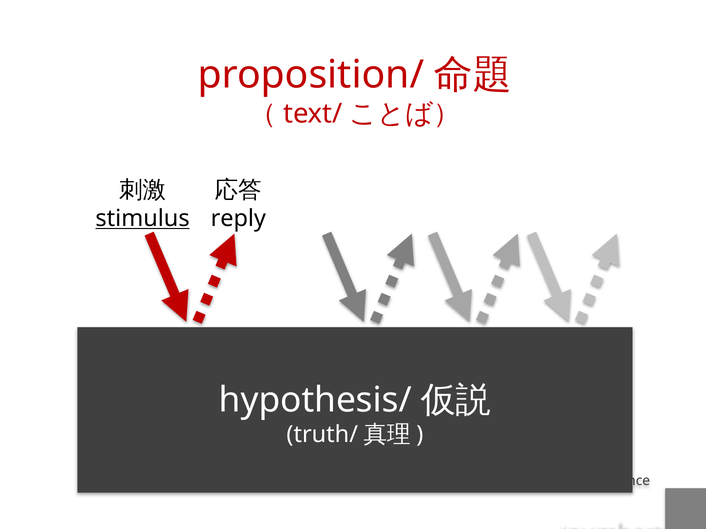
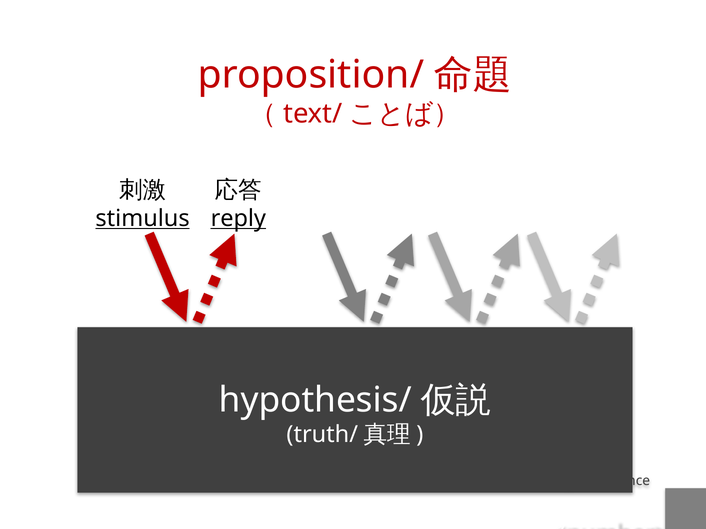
reply underline: none -> present (238, 219)
